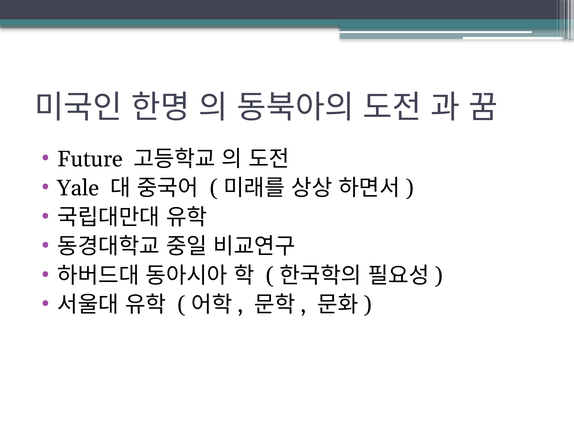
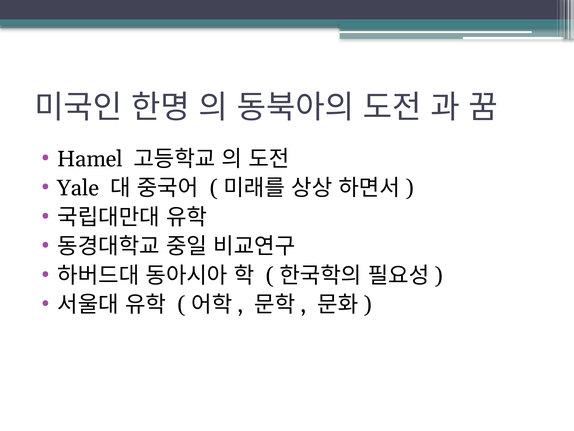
Future: Future -> Hamel (90, 159)
